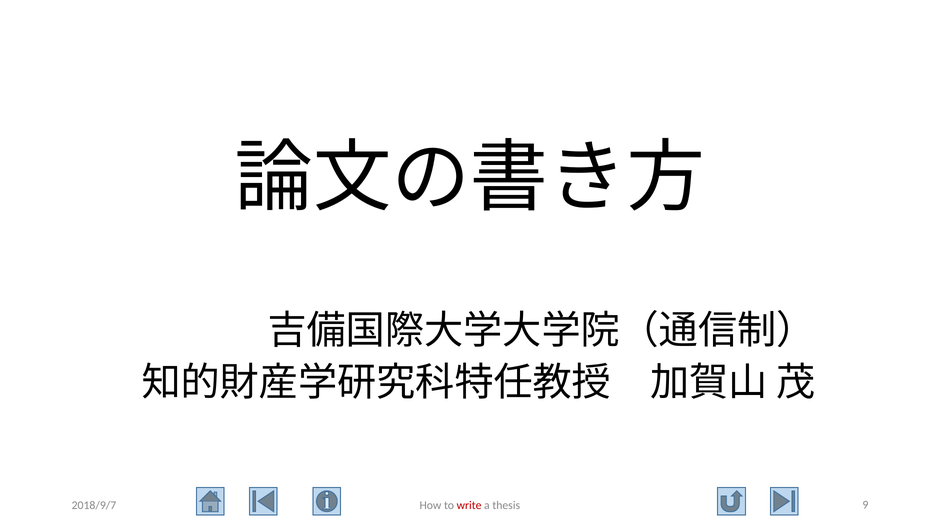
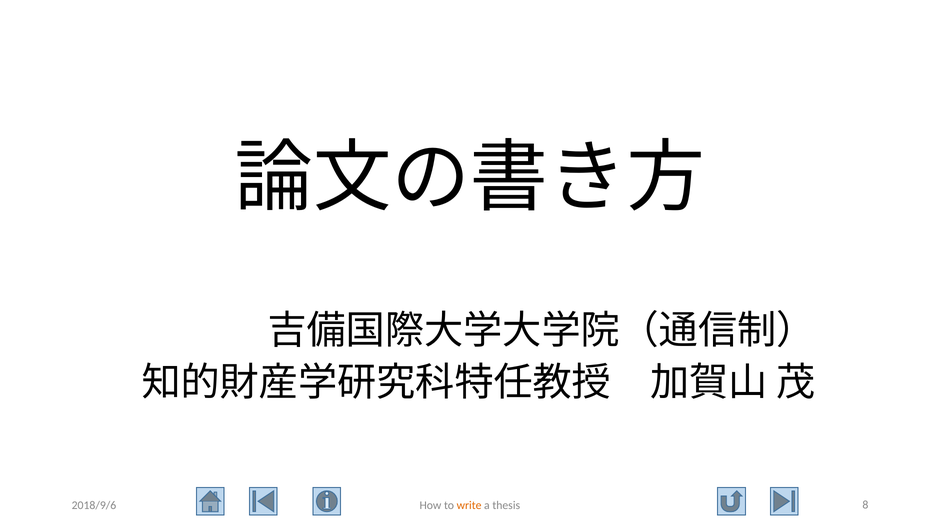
2018/9/7: 2018/9/7 -> 2018/9/6 (94, 505)
write colour: red -> orange (469, 505)
9: 9 -> 8 (865, 505)
